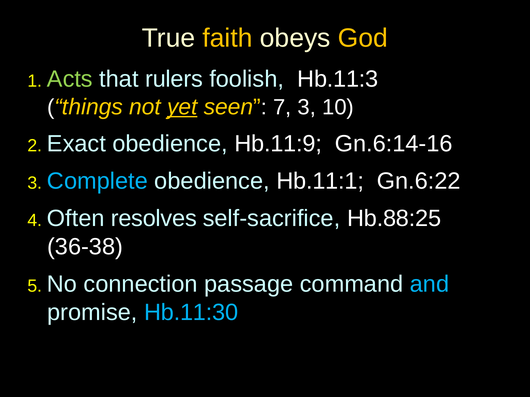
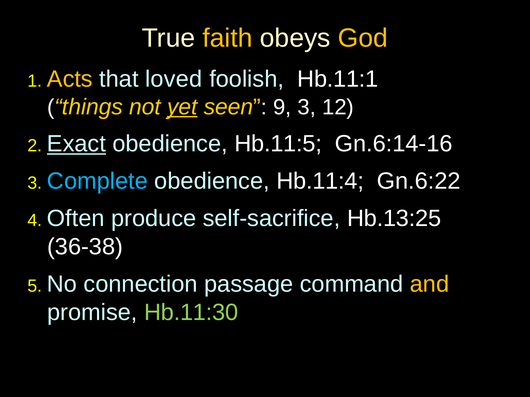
Acts colour: light green -> yellow (70, 79)
rulers: rulers -> loved (174, 79)
Hb.11:3: Hb.11:3 -> Hb.11:1 (338, 79)
7: 7 -> 9 (282, 107)
10: 10 -> 12 (338, 107)
Exact underline: none -> present (76, 144)
Hb.11:9: Hb.11:9 -> Hb.11:5 (278, 144)
Hb.11:1: Hb.11:1 -> Hb.11:4 (320, 181)
resolves: resolves -> produce (154, 219)
Hb.88:25: Hb.88:25 -> Hb.13:25 (394, 219)
and colour: light blue -> yellow (430, 285)
Hb.11:30 colour: light blue -> light green (191, 313)
